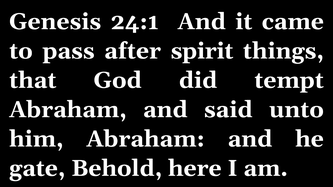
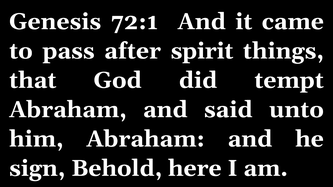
24:1: 24:1 -> 72:1 (135, 22)
gate: gate -> sign (37, 169)
